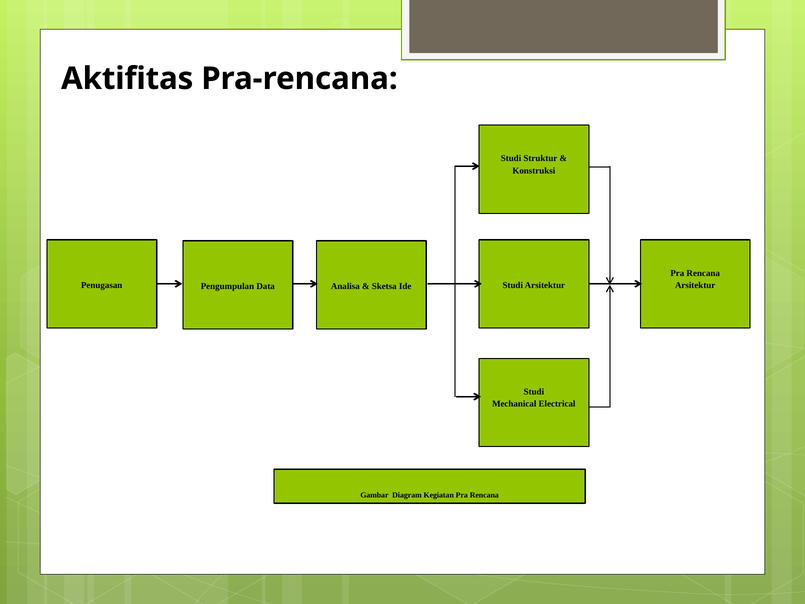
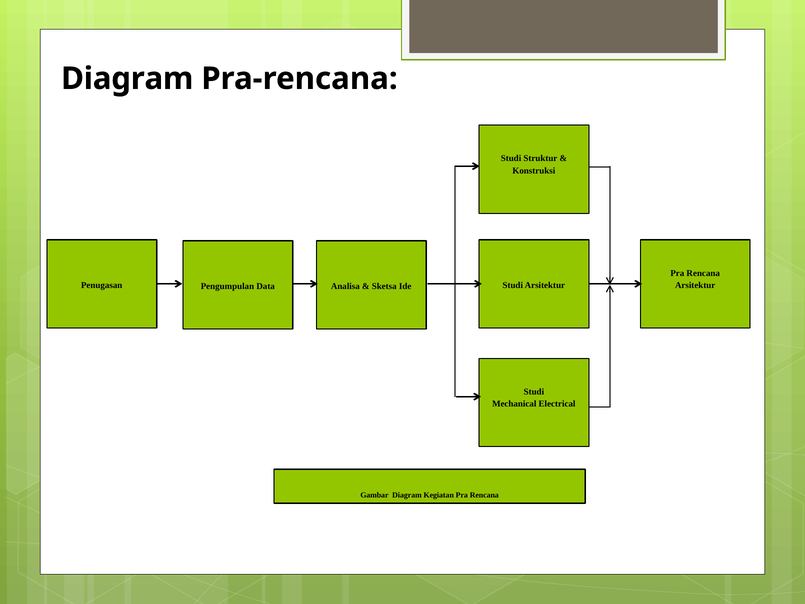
Aktifitas: Aktifitas -> Diagram (127, 79)
